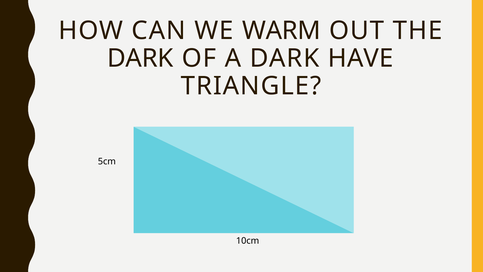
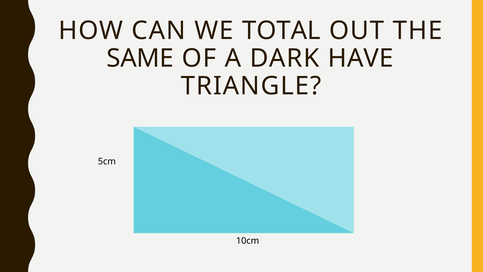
WARM: WARM -> TOTAL (281, 31)
DARK: DARK -> SAME (140, 58)
